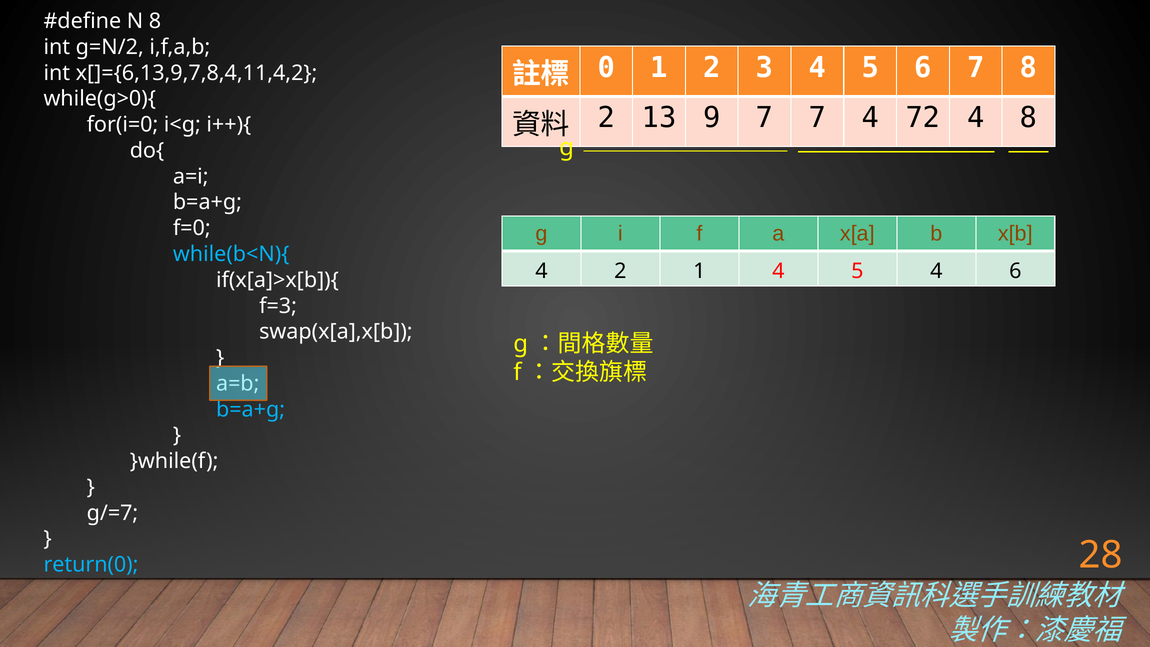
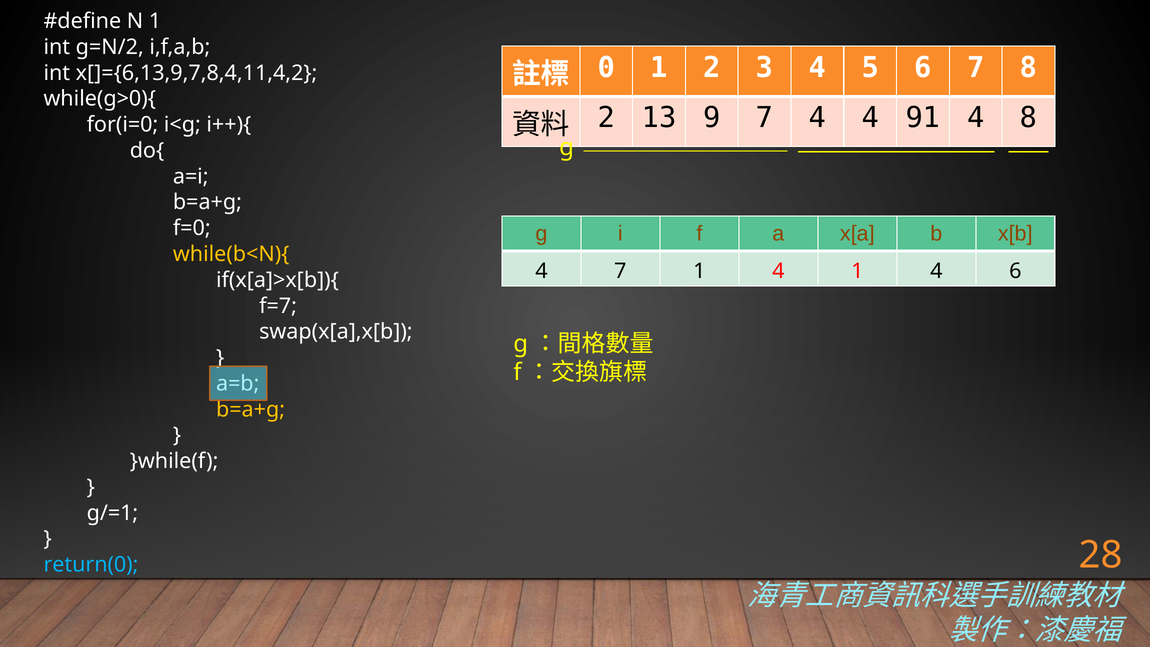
N 8: 8 -> 1 (155, 21)
7 7: 7 -> 4 (817, 118)
72: 72 -> 91 (923, 118)
while(b<N){ colour: light blue -> yellow (231, 254)
4 2: 2 -> 7 (620, 271)
1 4 5: 5 -> 1 (857, 271)
f=3: f=3 -> f=7 (278, 306)
b=a+g colour: light blue -> yellow (251, 409)
g/=7: g/=7 -> g/=1 (112, 513)
